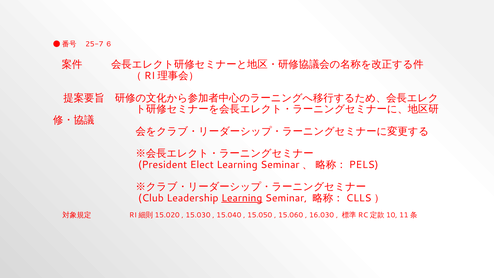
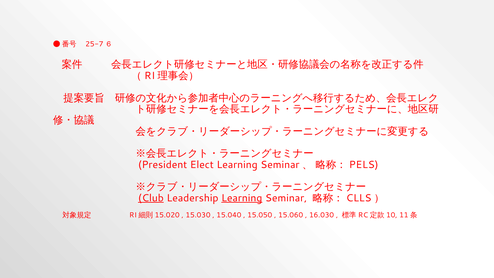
Club underline: none -> present (151, 198)
